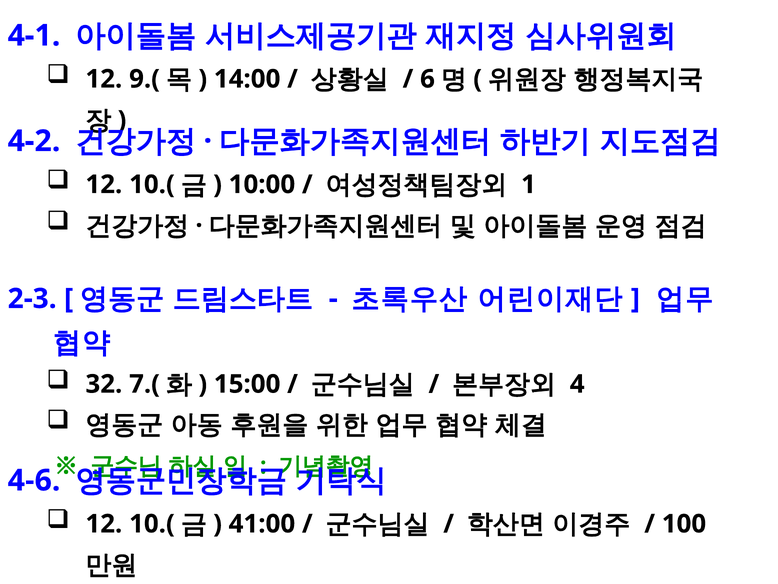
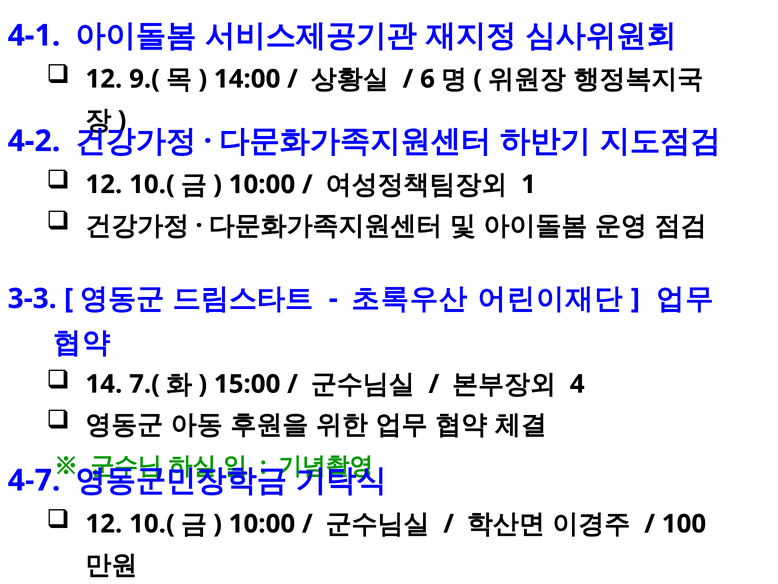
2-3: 2-3 -> 3-3 (32, 298)
32: 32 -> 14 (104, 384)
4-6: 4-6 -> 4-7 (34, 480)
41:00: 41:00 -> 10:00 (262, 523)
